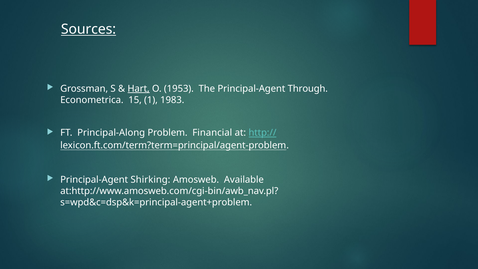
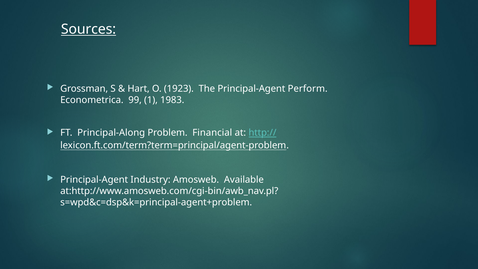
Hart underline: present -> none (139, 89)
1953: 1953 -> 1923 (179, 89)
Through: Through -> Perform (308, 89)
15: 15 -> 99 (135, 100)
Shirking: Shirking -> Industry (150, 180)
